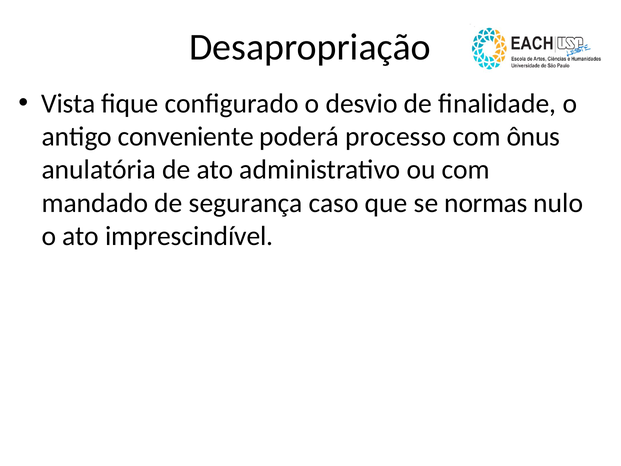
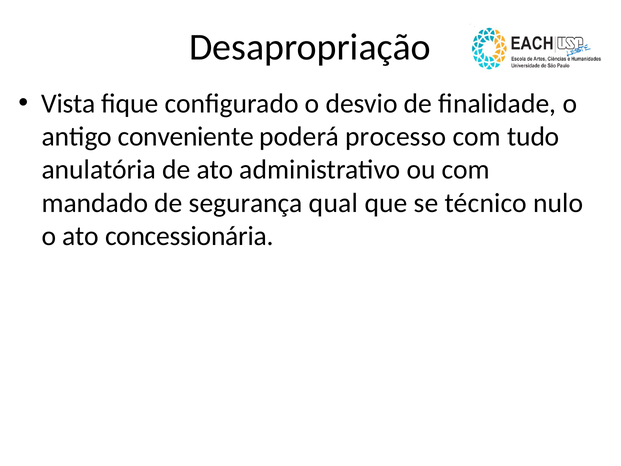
ônus: ônus -> tudo (533, 137)
caso: caso -> qual (334, 203)
normas: normas -> técnico (486, 203)
imprescindível: imprescindível -> concessionária (189, 236)
